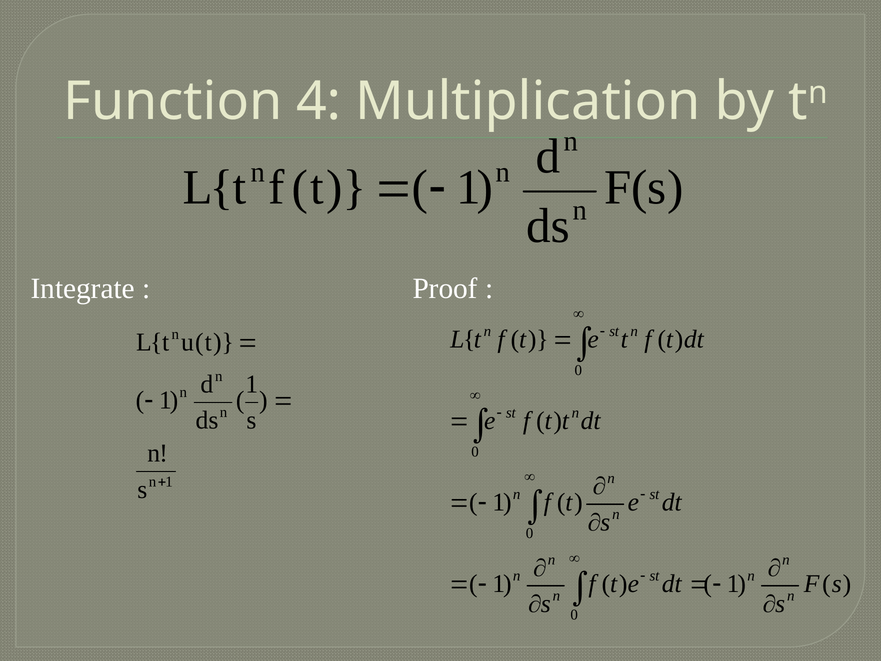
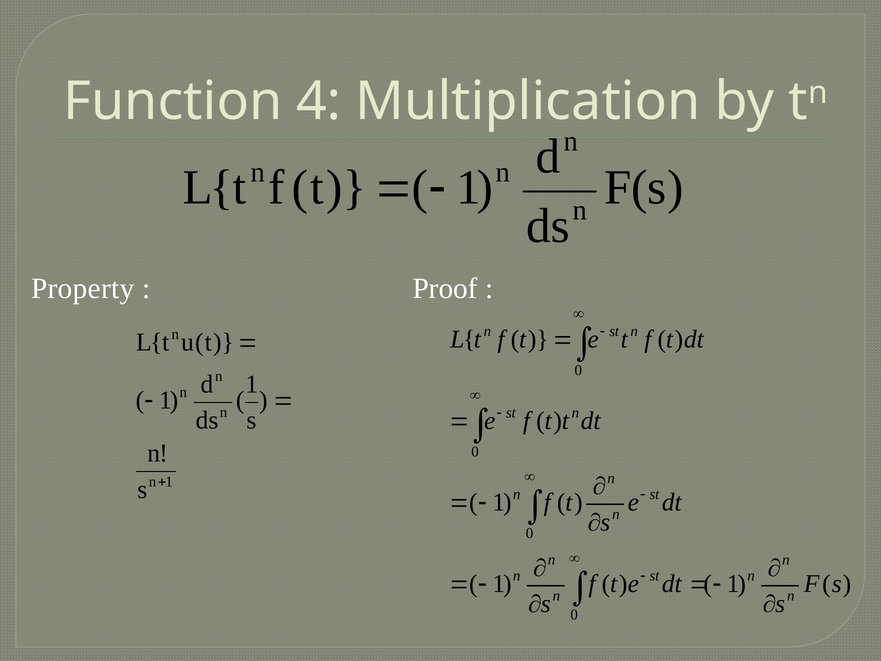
Integrate: Integrate -> Property (83, 288)
